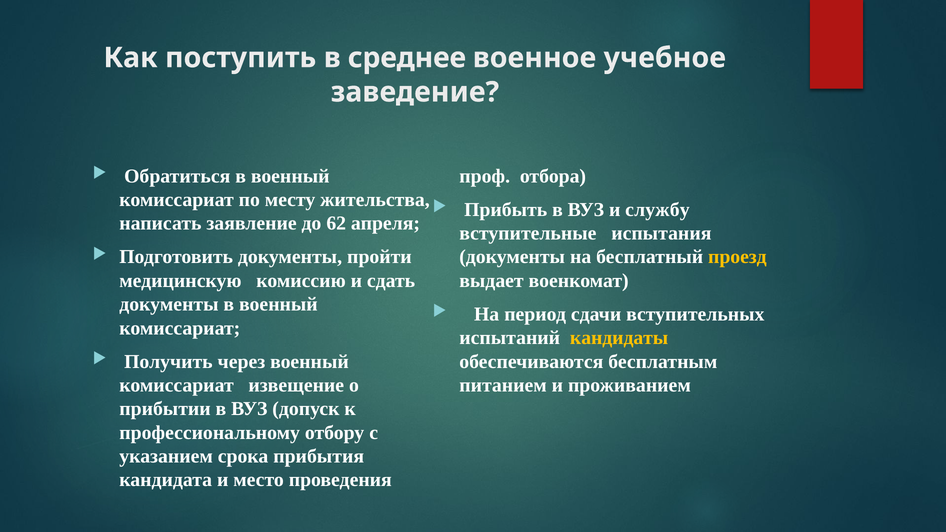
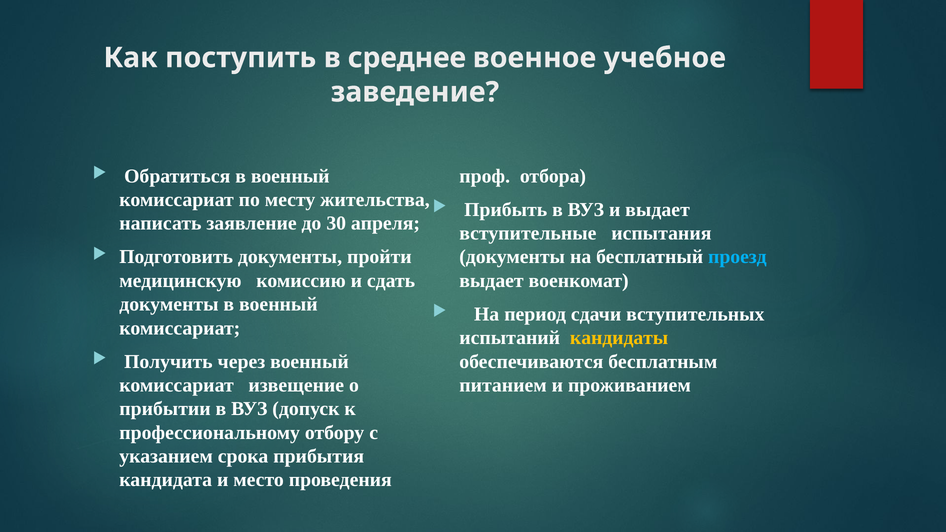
и службу: службу -> выдает (658, 210)
62: 62 -> 30 (336, 223)
проезд colour: yellow -> light blue (737, 257)
